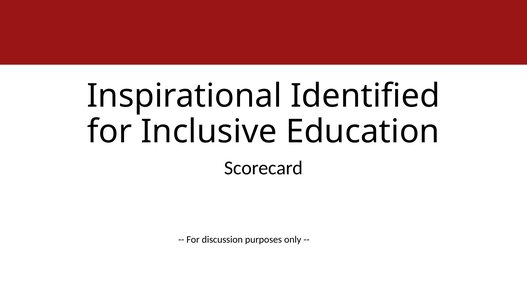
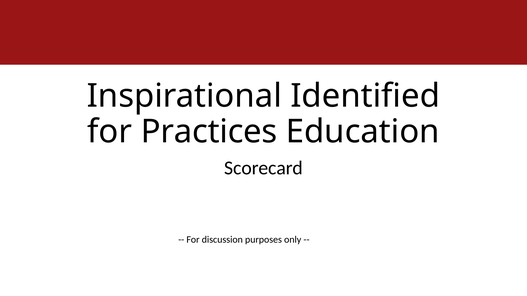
Inclusive: Inclusive -> Practices (209, 132)
